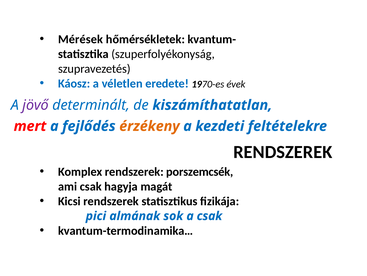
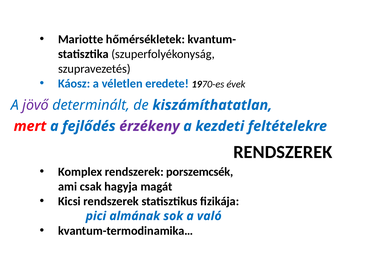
Mérések: Mérések -> Mariotte (81, 39)
érzékeny colour: orange -> purple (149, 126)
a csak: csak -> való (209, 215)
